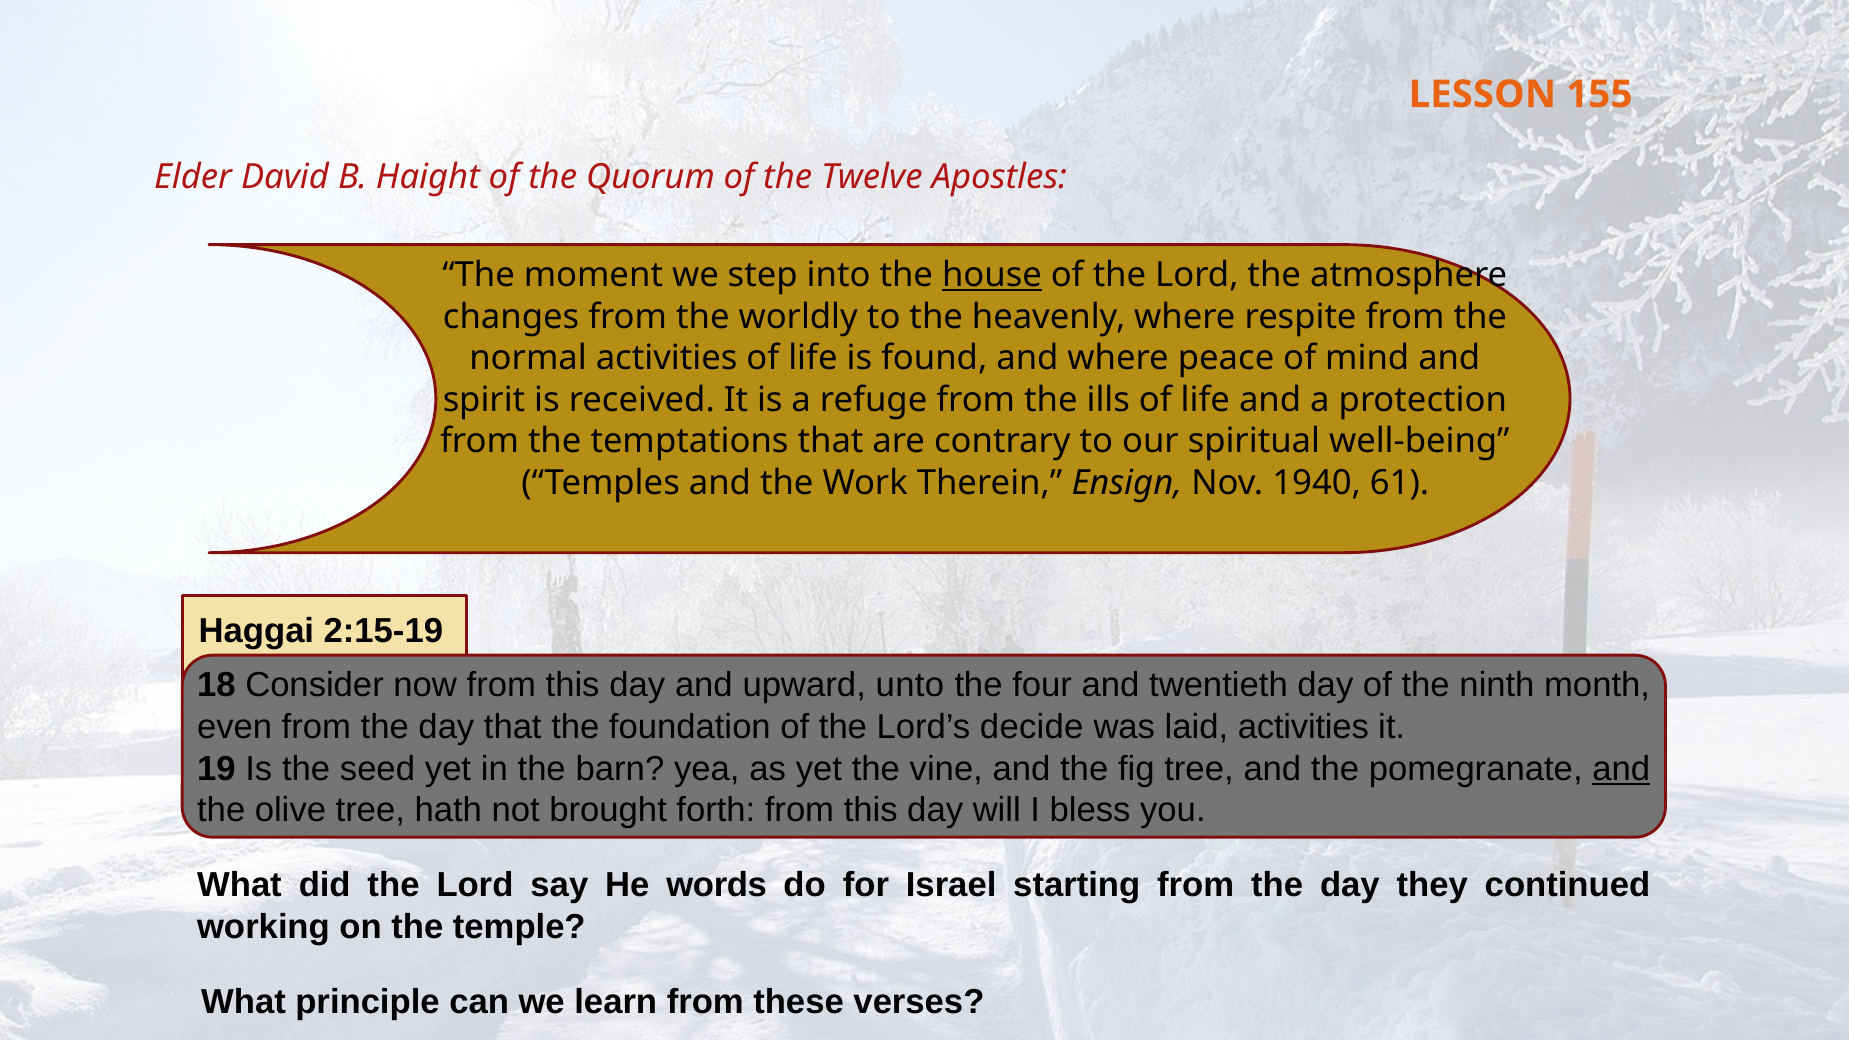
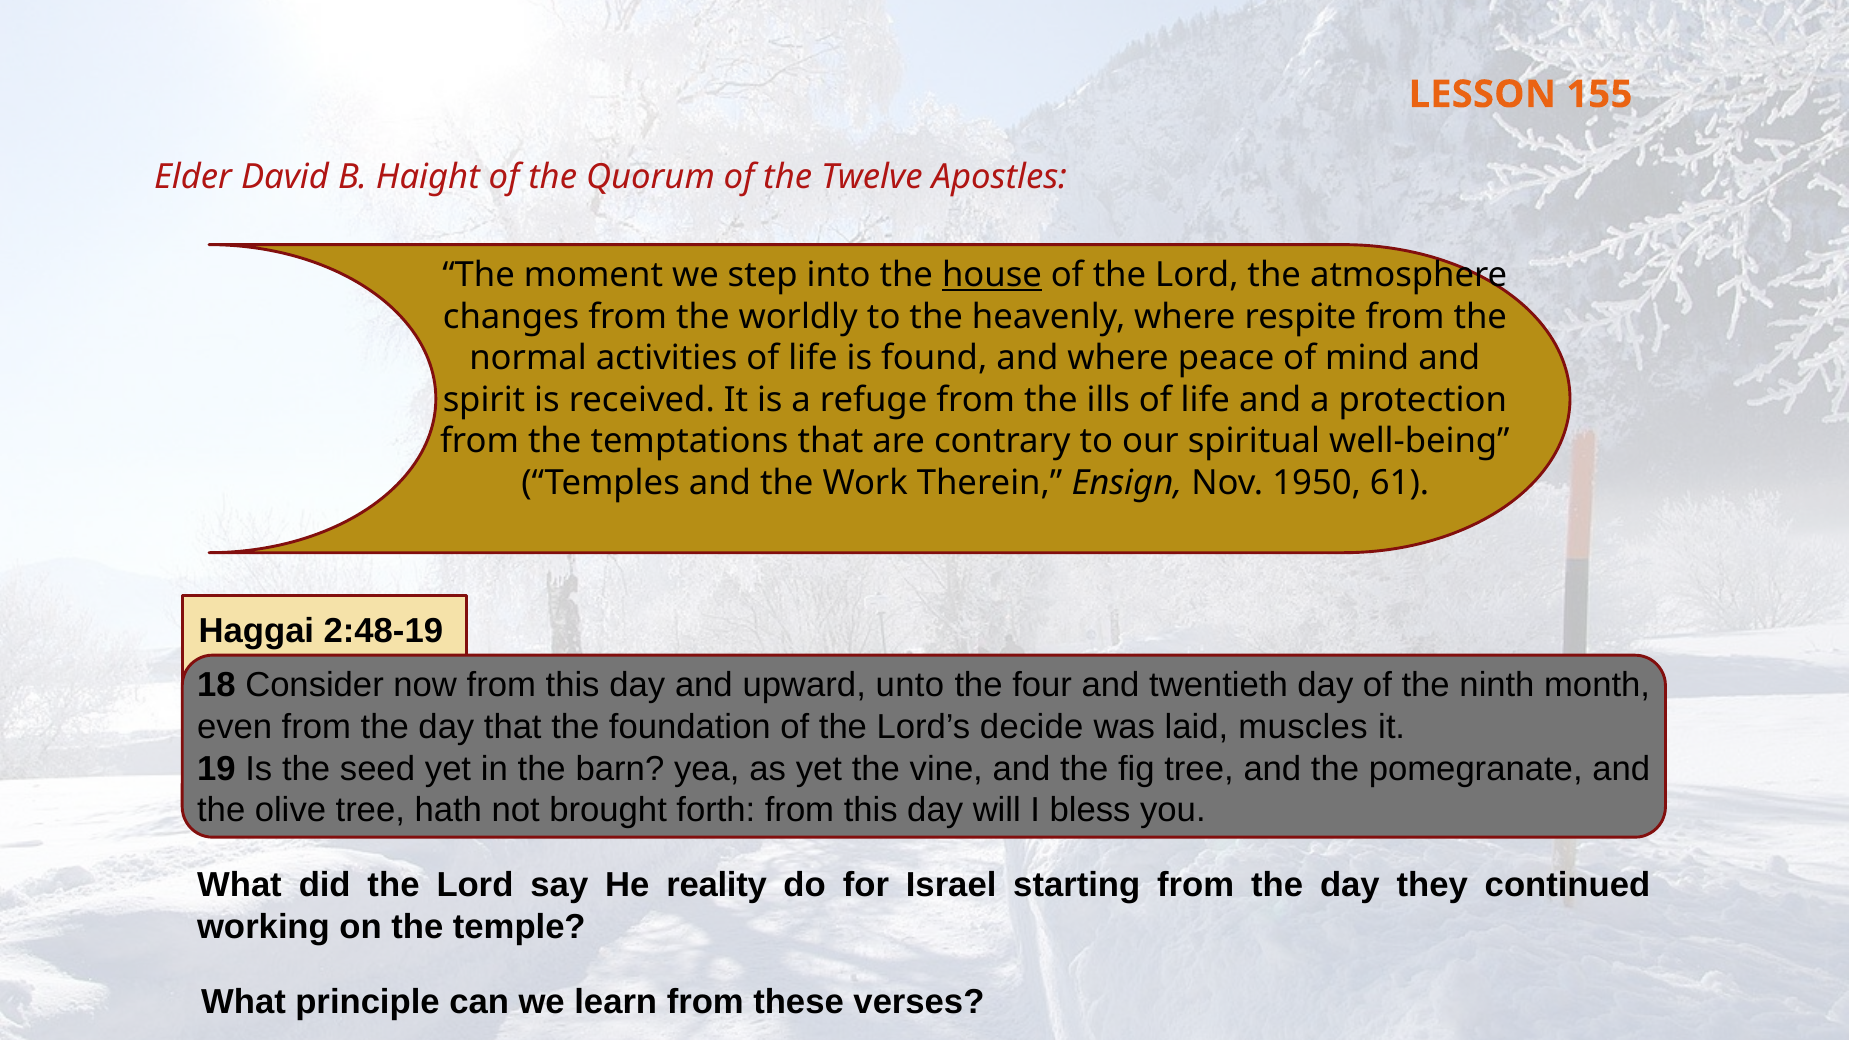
1940: 1940 -> 1950 (1317, 483)
2:15-19: 2:15-19 -> 2:48-19 (383, 631)
laid activities: activities -> muscles (1303, 727)
and underline: present -> none (1621, 769)
words: words -> reality (717, 885)
